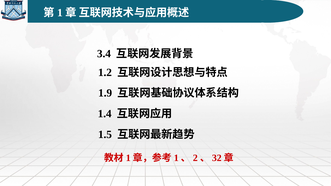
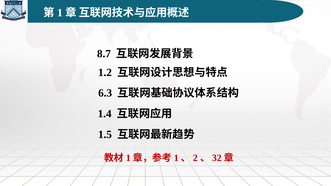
3.4: 3.4 -> 8.7 (104, 54)
1.9: 1.9 -> 6.3 (105, 93)
